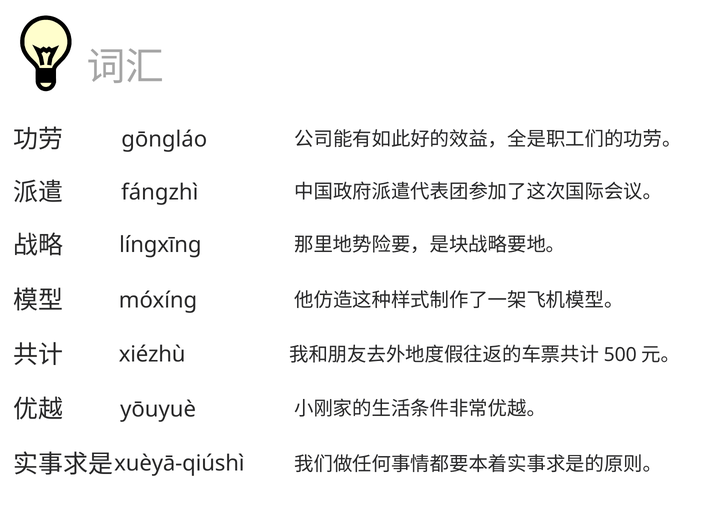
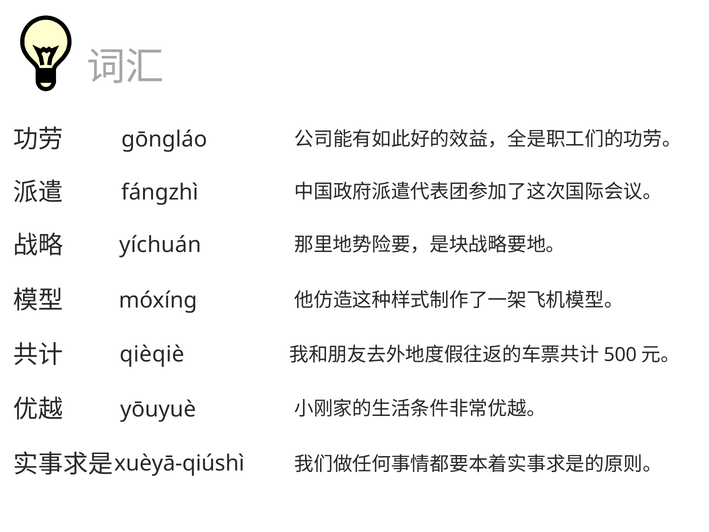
língxīng: língxīng -> yíchuán (160, 245)
xiézhù: xiézhù -> qièqiè (152, 354)
